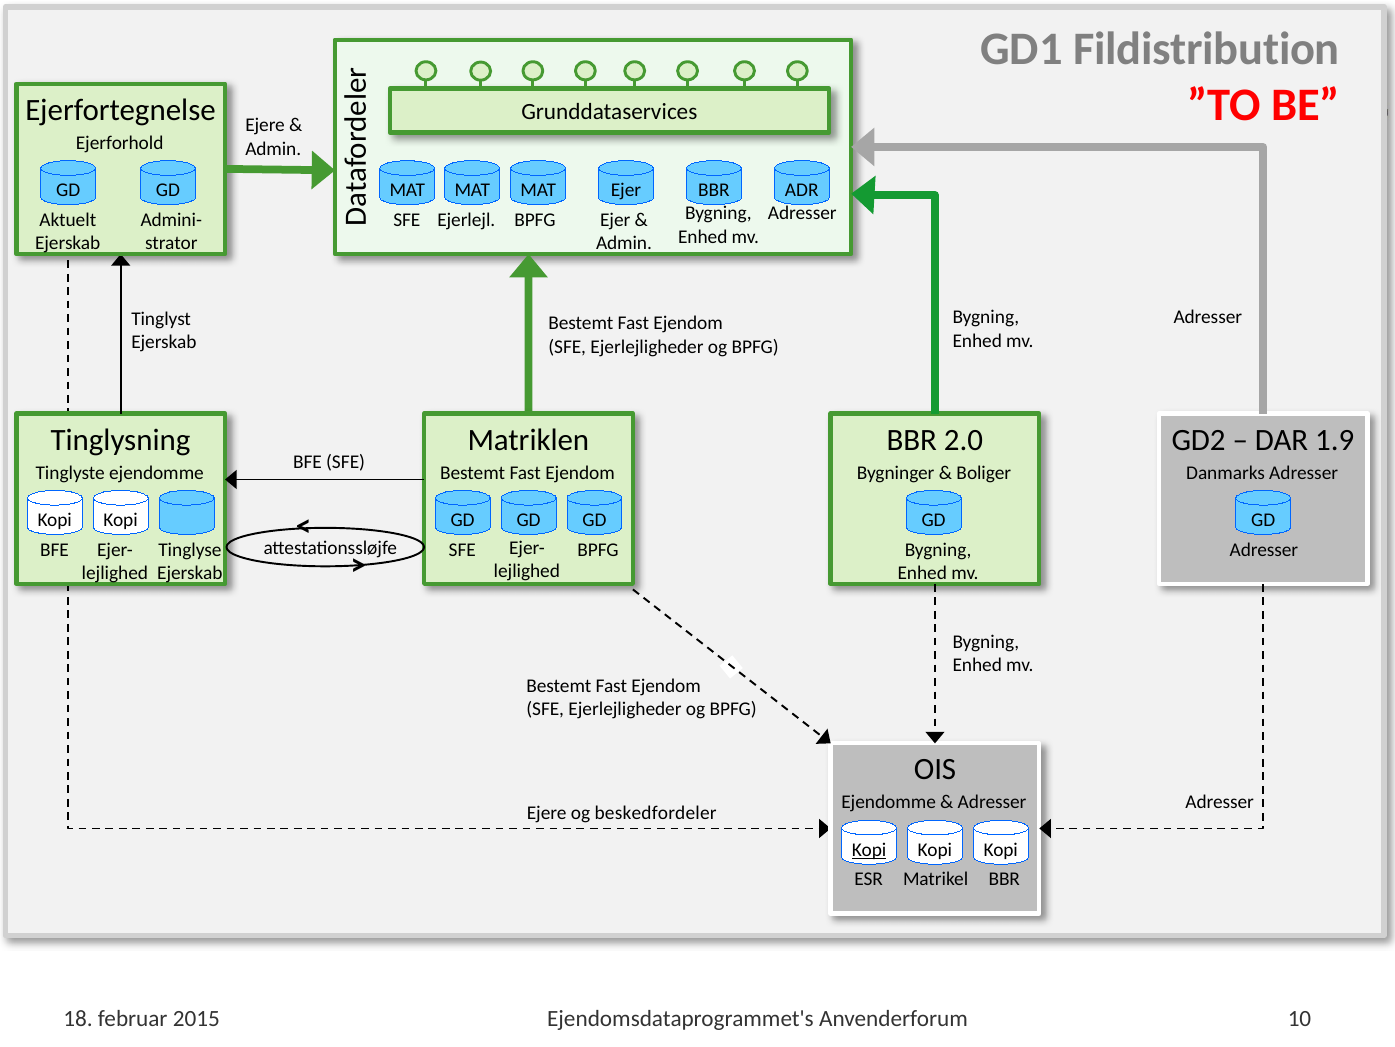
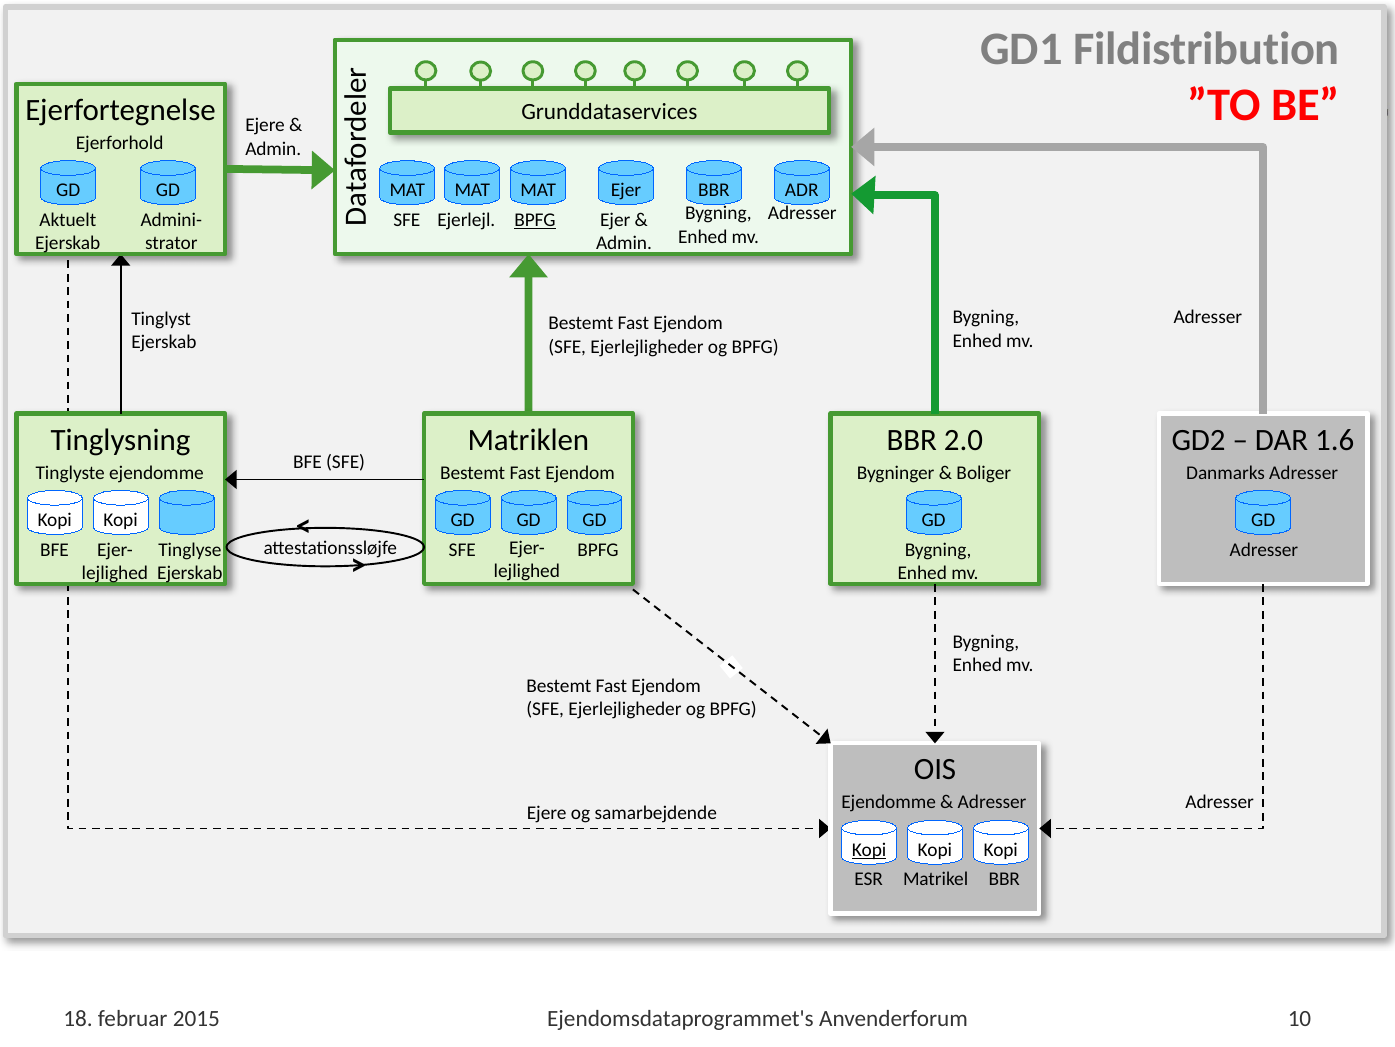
BPFG underline: none -> present (535, 220)
1.9: 1.9 -> 1.6 (1335, 439)
beskedfordeler: beskedfordeler -> samarbejdende (656, 813)
